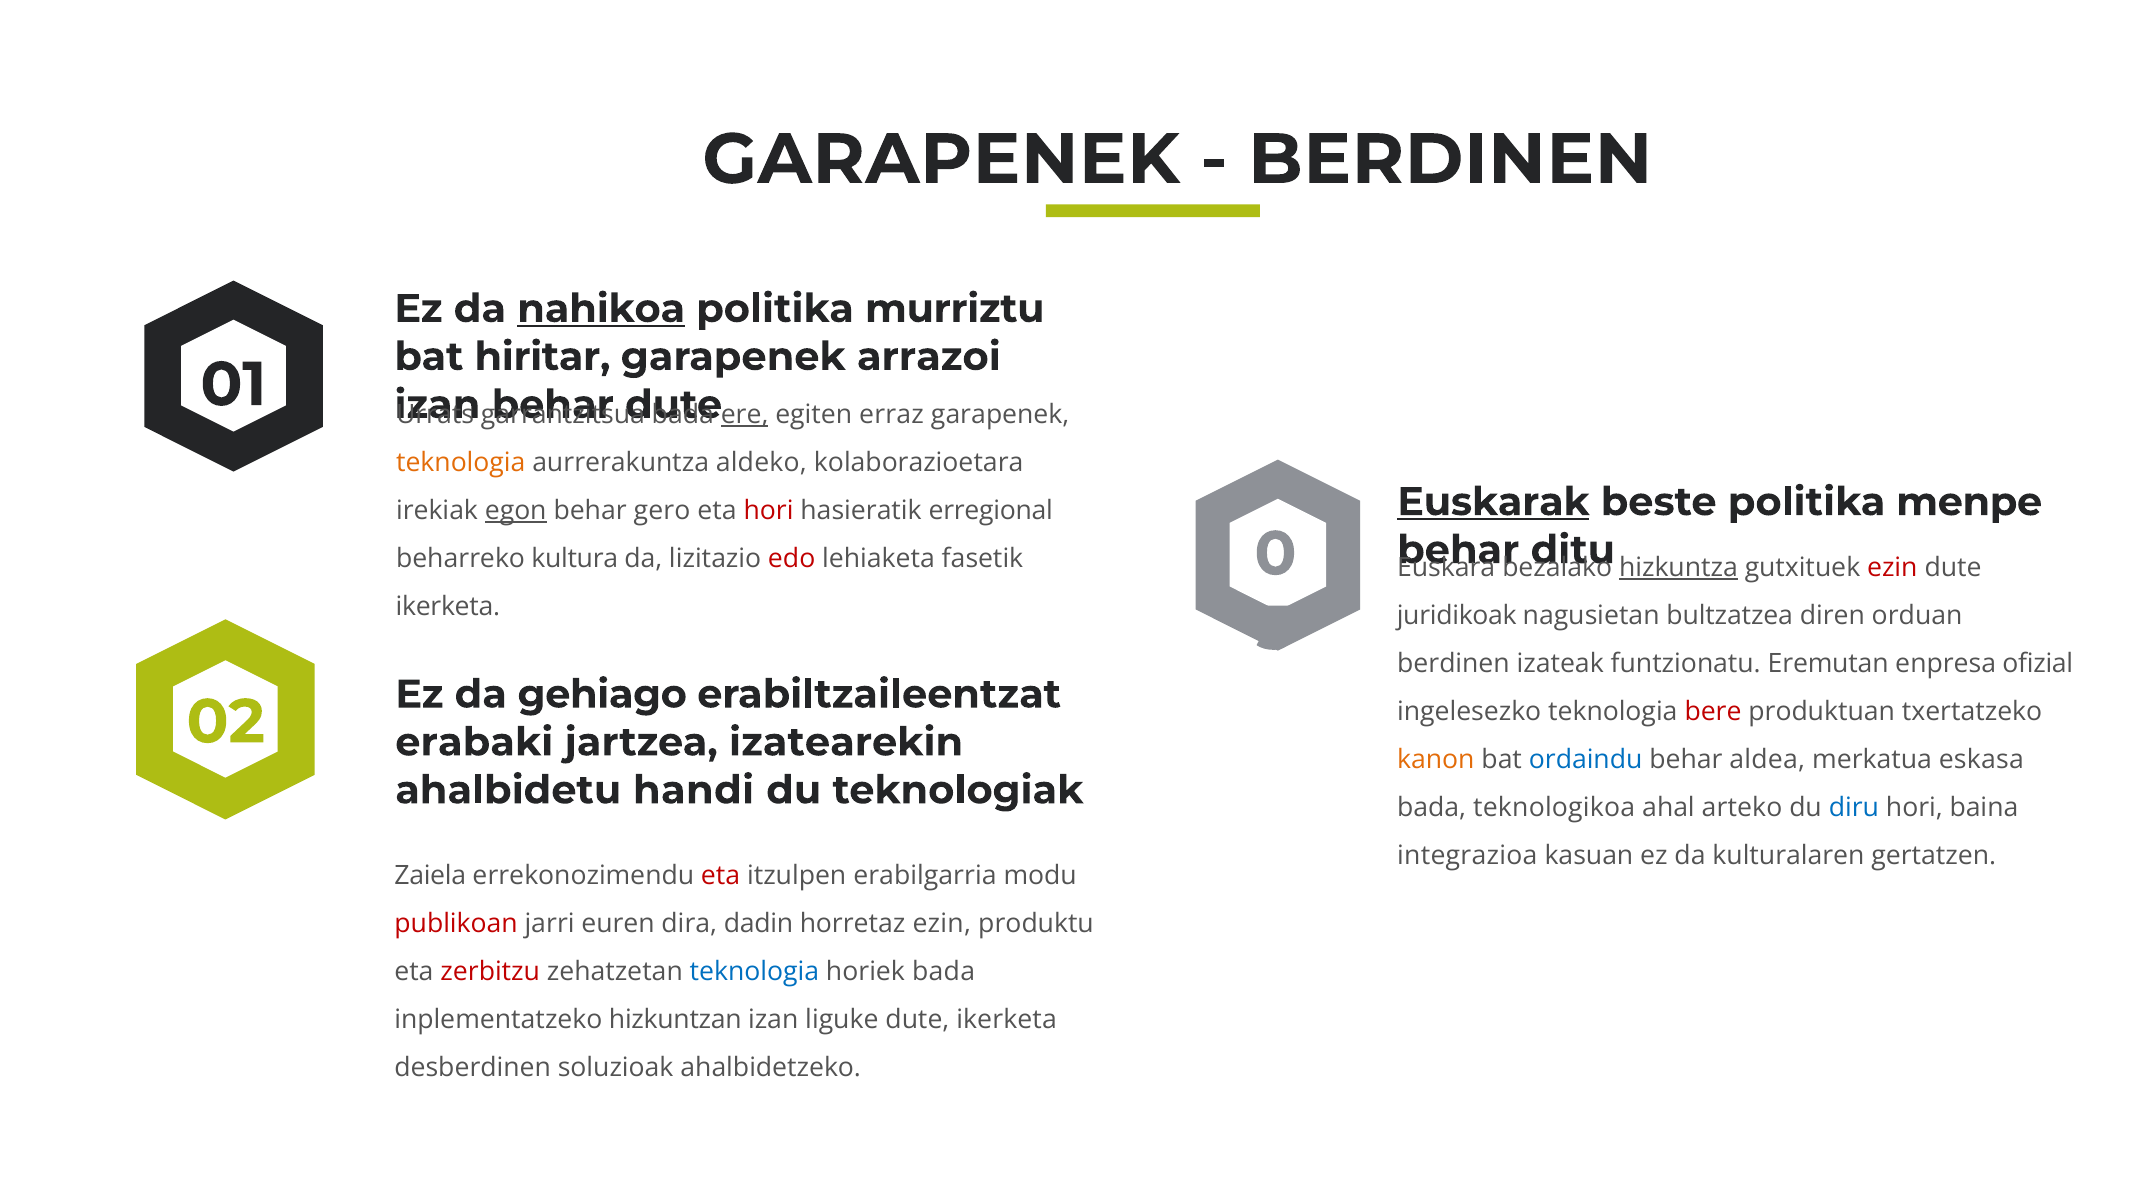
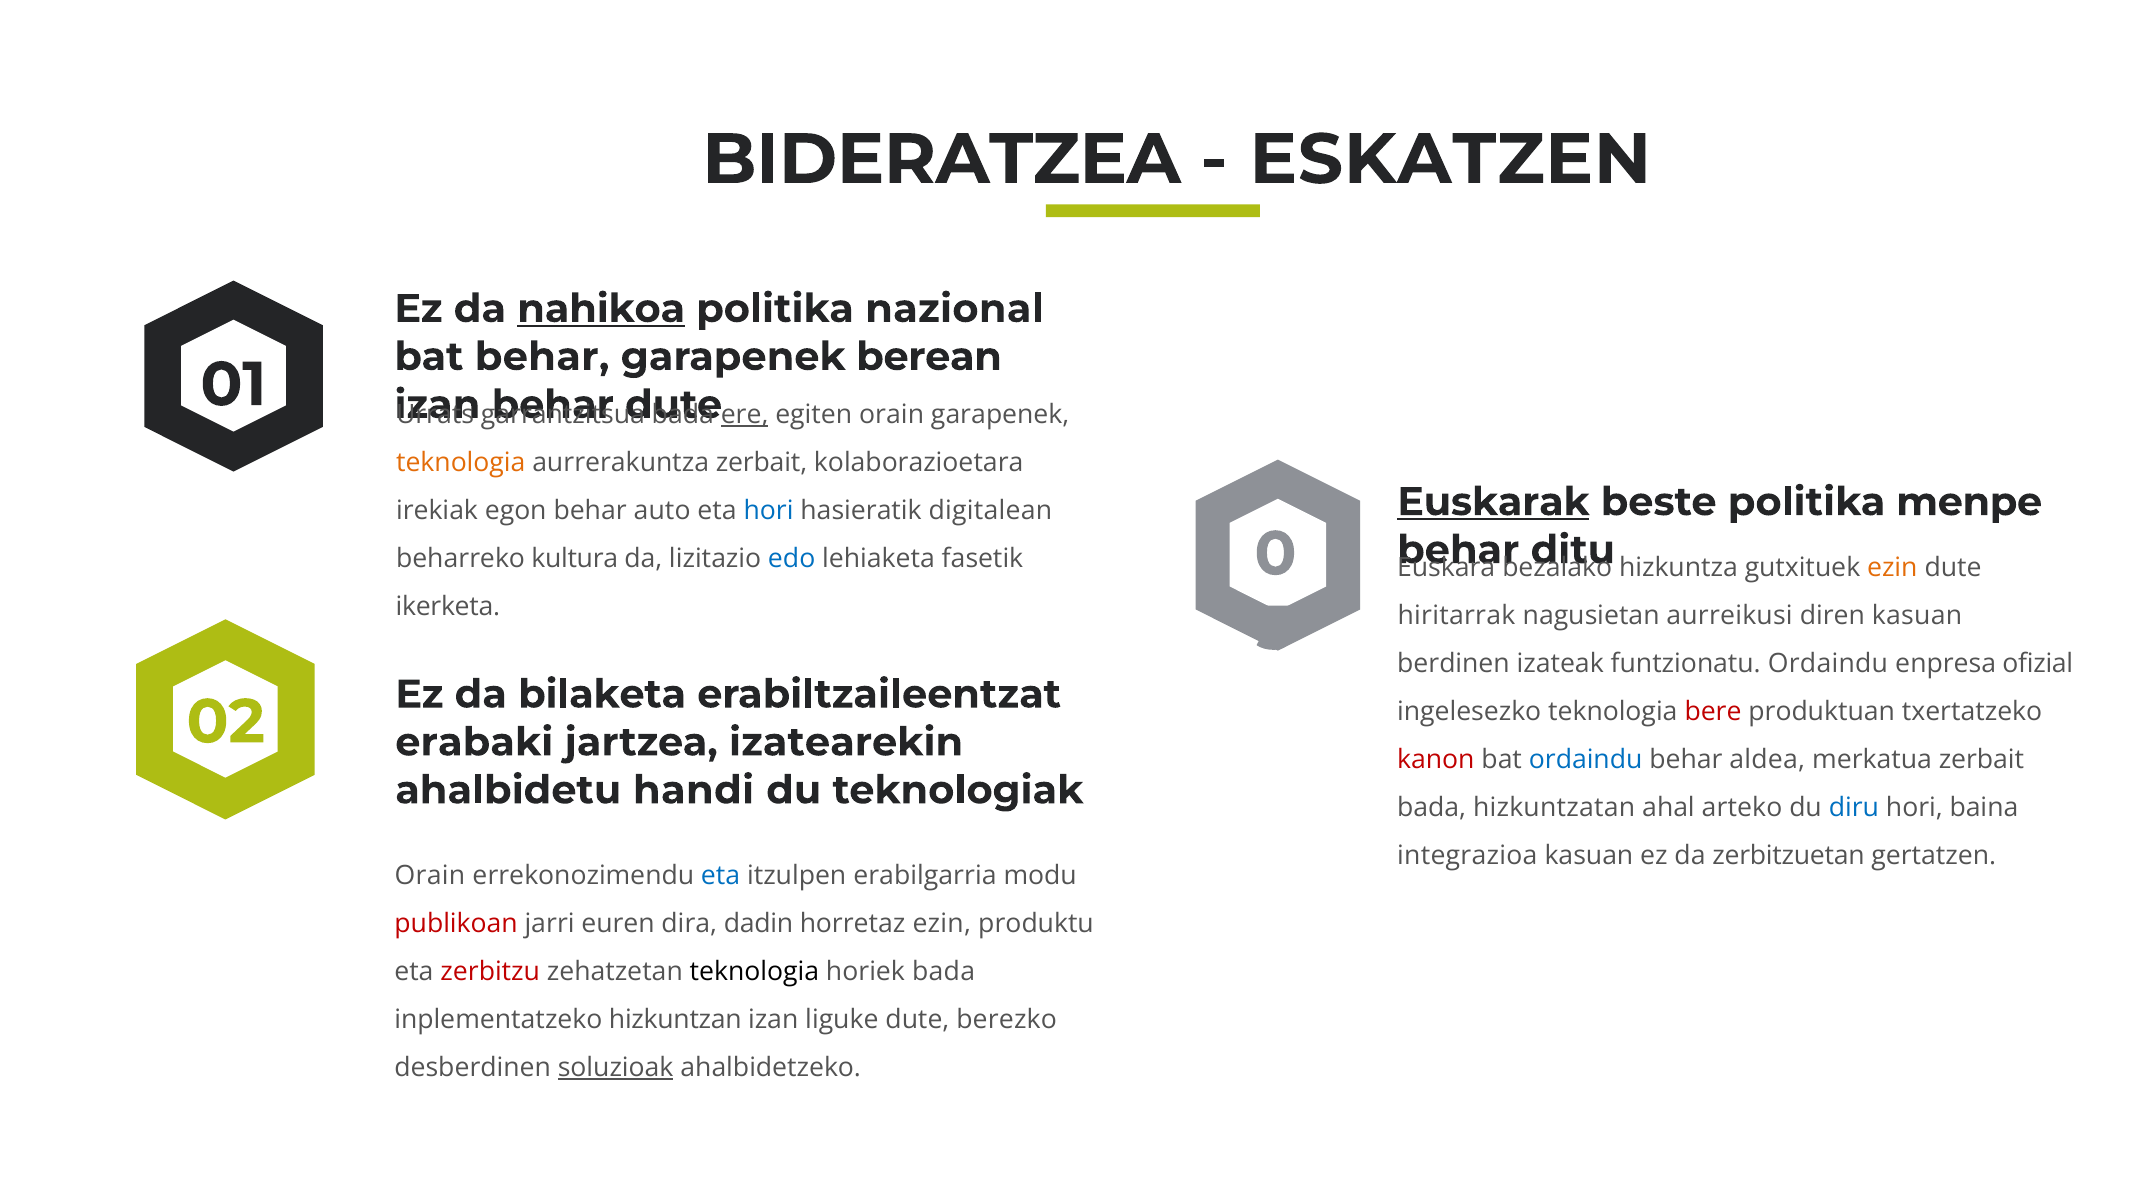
GARAPENEK: GARAPENEK -> BIDERATZEA (942, 160)
BERDINEN: BERDINEN -> ESKATZEN (1450, 160)
murriztu: murriztu -> nazional (954, 309)
bat hiritar: hiritar -> behar (542, 357)
arrazoi: arrazoi -> berean (929, 357)
egiten erraz: erraz -> orain (892, 415)
aurrerakuntza aldeko: aldeko -> zerbait (761, 463)
egon underline: present -> none (516, 511)
gero: gero -> auto (662, 511)
hori colour: red -> blue (769, 511)
erregional: erregional -> digitalean (990, 511)
edo colour: red -> blue (792, 559)
hizkuntza underline: present -> none (1678, 568)
ezin colour: red -> orange (1892, 568)
juridikoak: juridikoak -> hiritarrak (1456, 616)
bultzatzea: bultzatzea -> aurreikusi (1730, 616)
diren orduan: orduan -> kasuan (1917, 616)
funtzionatu Eremutan: Eremutan -> Ordaindu (1828, 664)
gehiago: gehiago -> bilaketa (602, 694)
kanon colour: orange -> red (1436, 760)
merkatua eskasa: eskasa -> zerbait (1981, 760)
teknologikoa: teknologikoa -> hizkuntzatan (1554, 808)
kulturalaren: kulturalaren -> zerbitzuetan (1789, 855)
Zaiela: Zaiela -> Orain (430, 876)
eta colour: red -> blue (721, 876)
teknologia colour: blue -> black (754, 972)
dute ikerketa: ikerketa -> berezko (1007, 1020)
soluzioak underline: none -> present (616, 1068)
